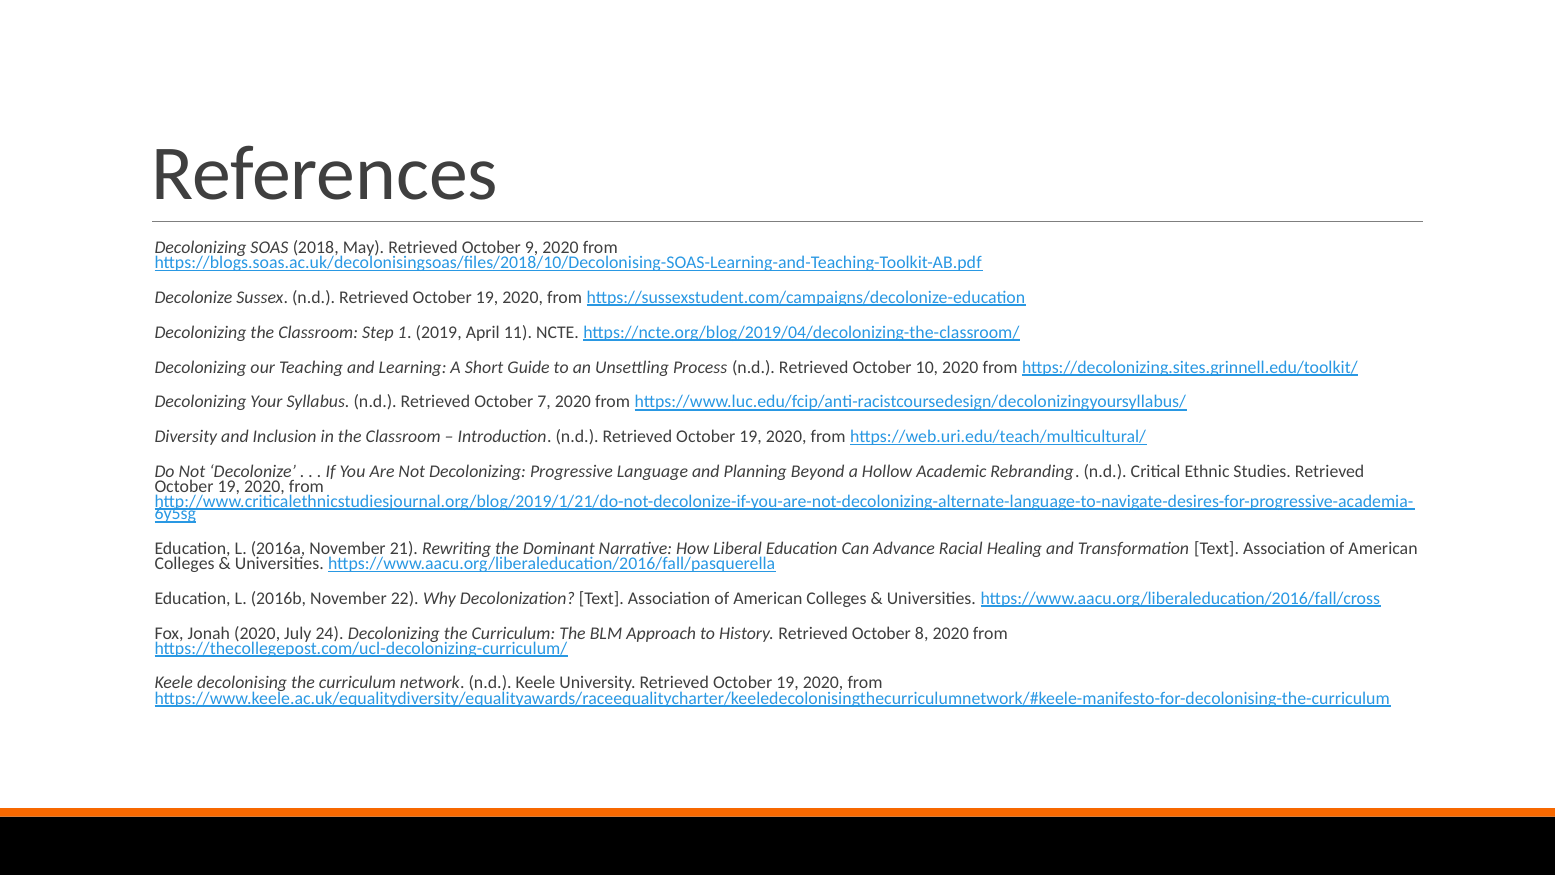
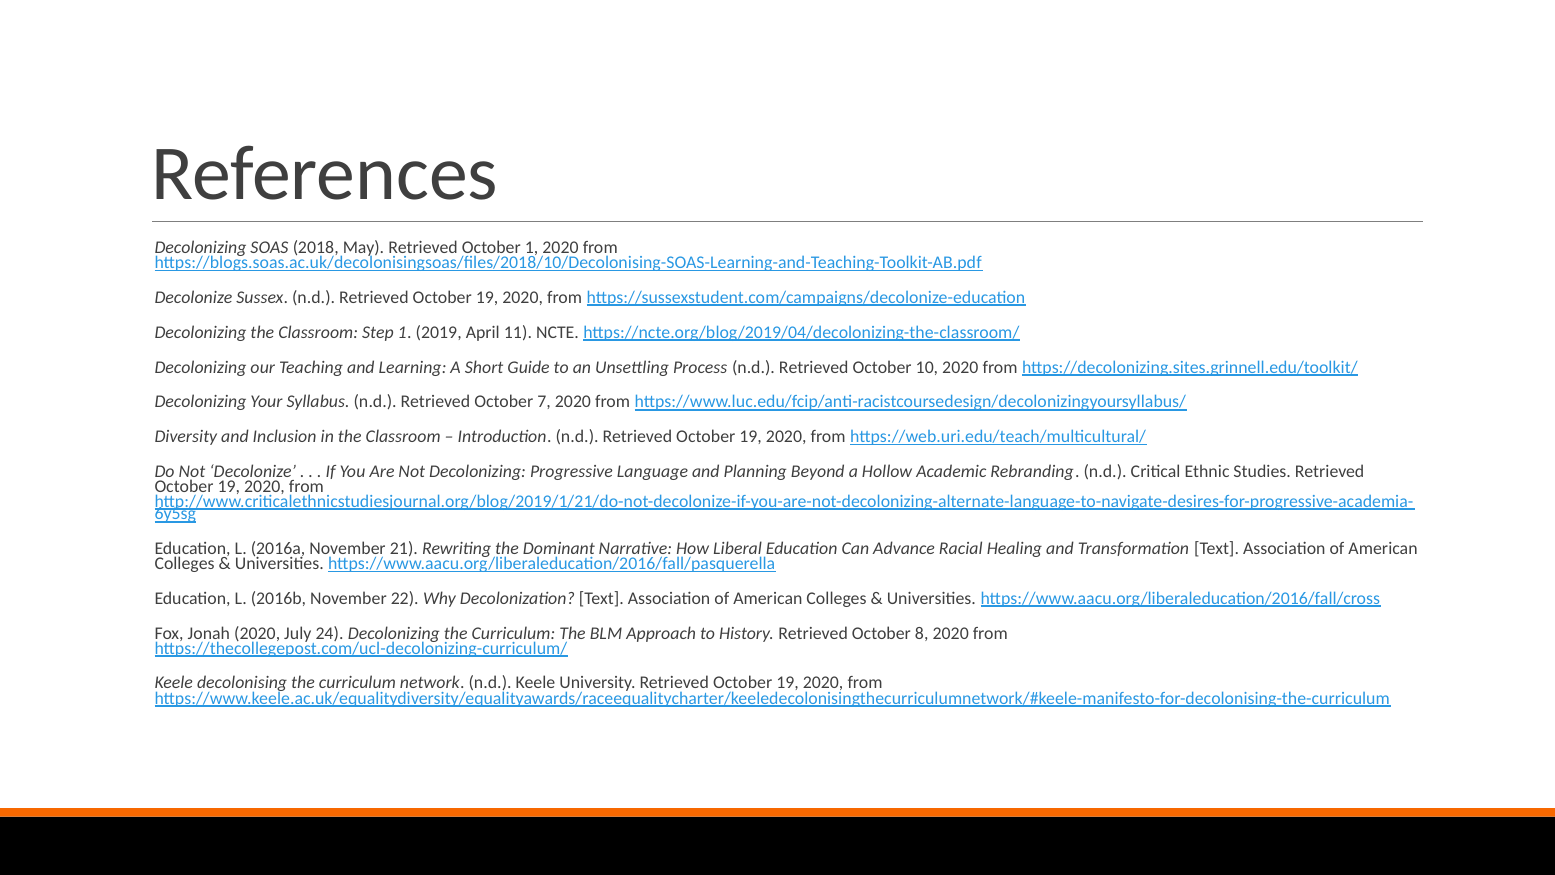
October 9: 9 -> 1 (532, 247)
